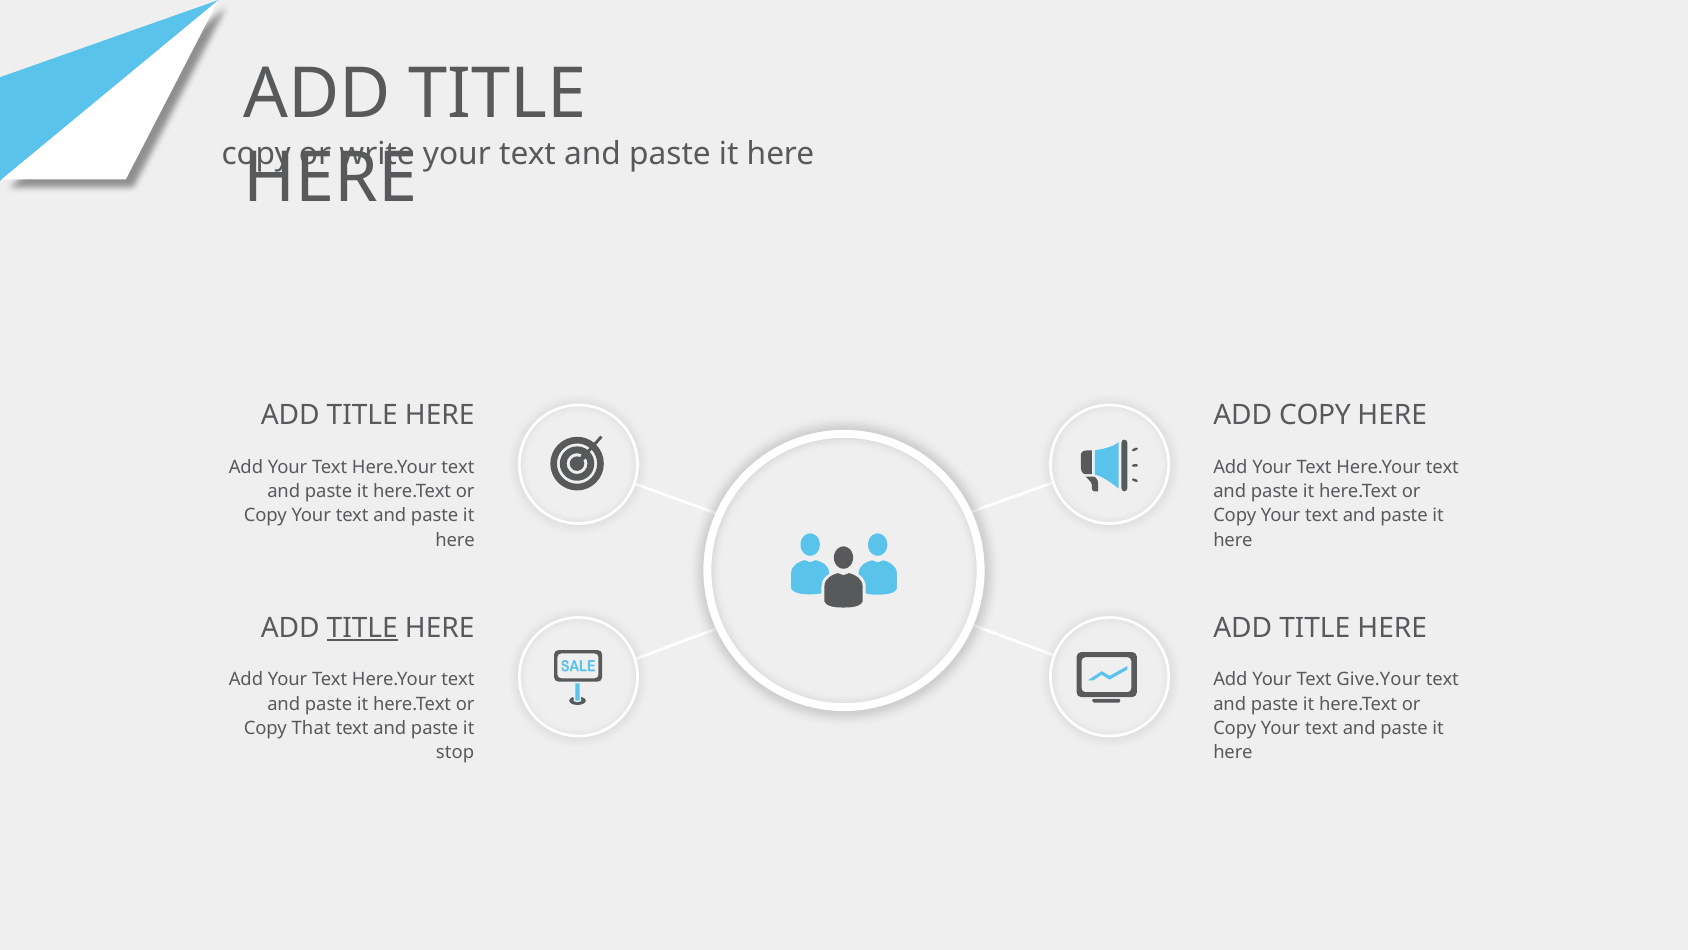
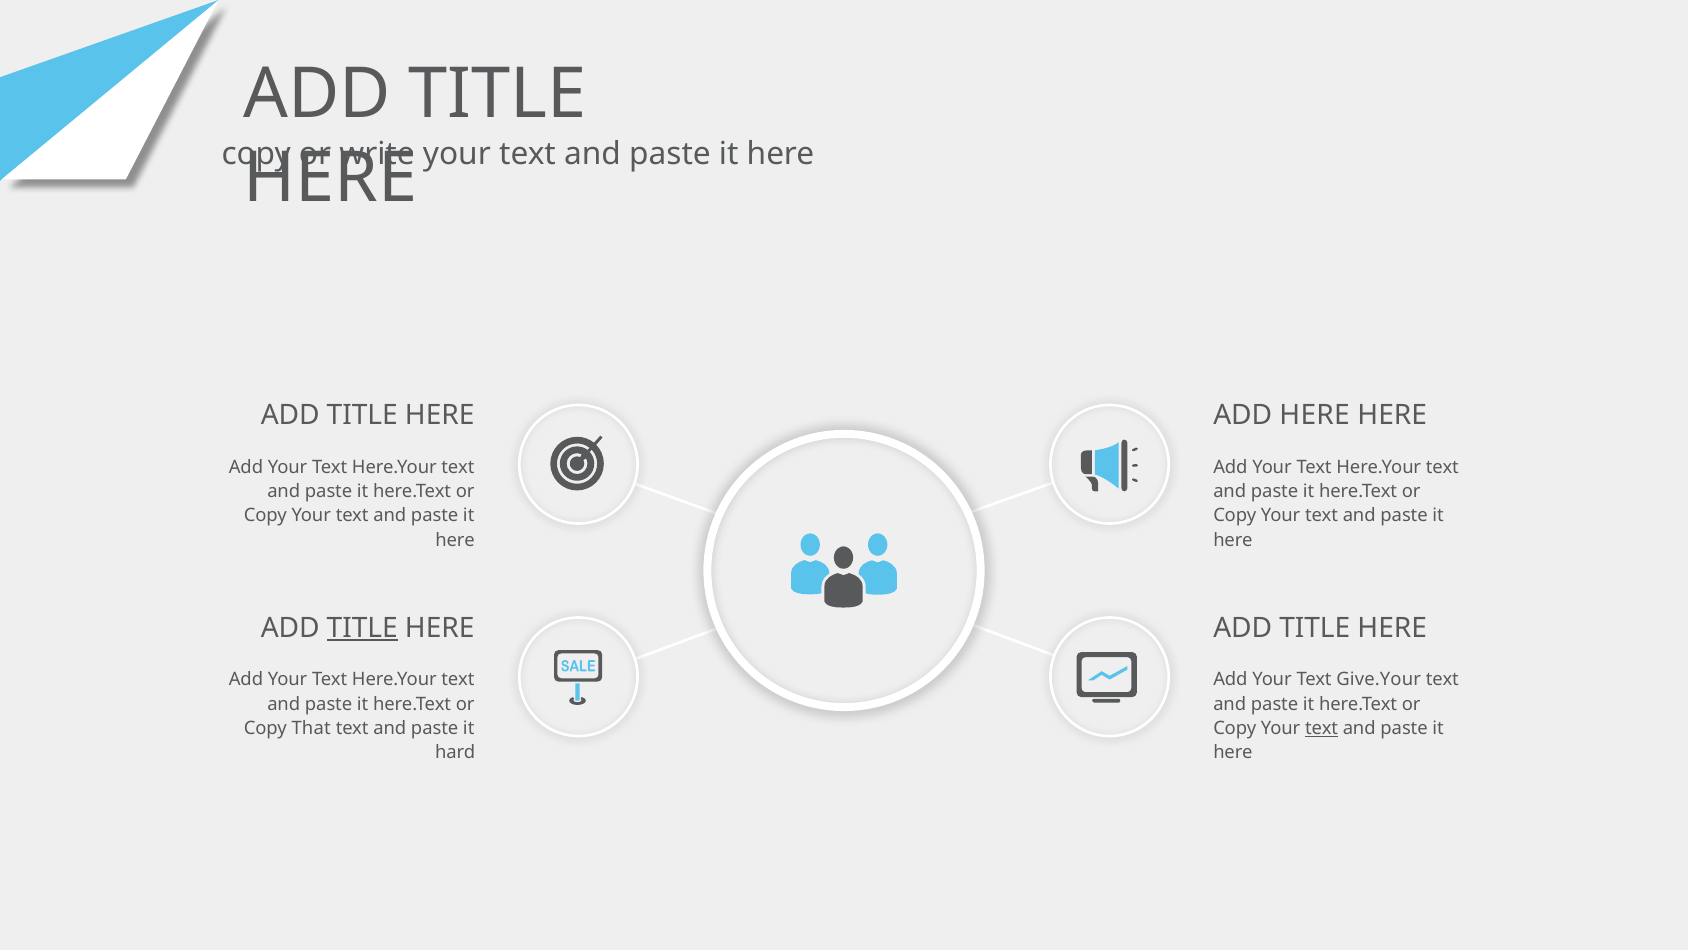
ADD COPY: COPY -> HERE (1315, 415)
text underline: none -> present (1322, 728)
stop: stop -> hard (455, 752)
